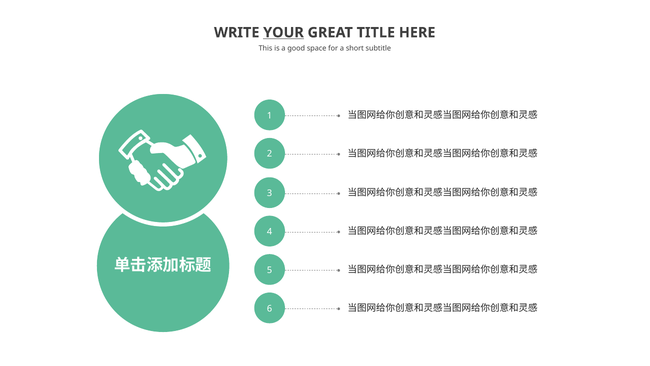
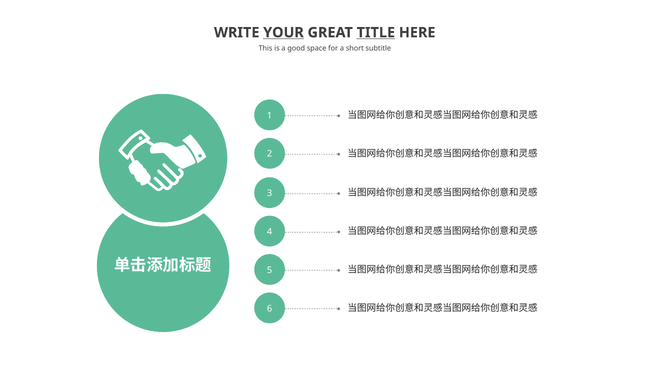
TITLE underline: none -> present (376, 33)
